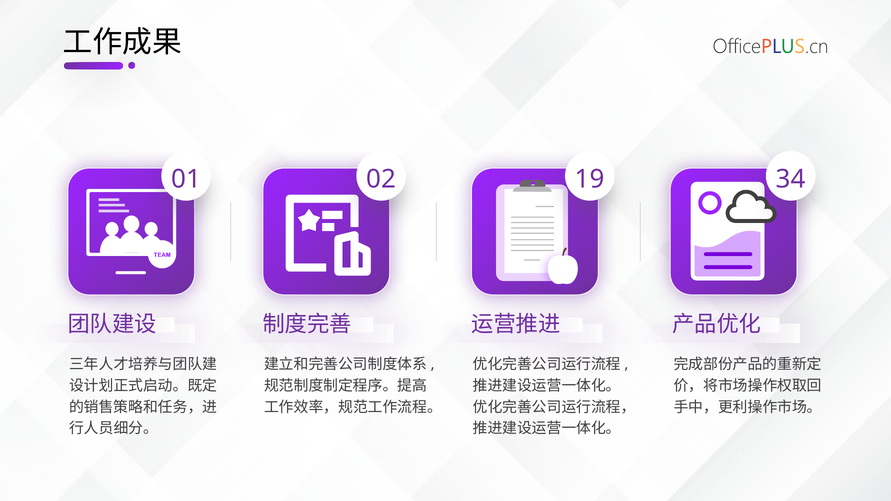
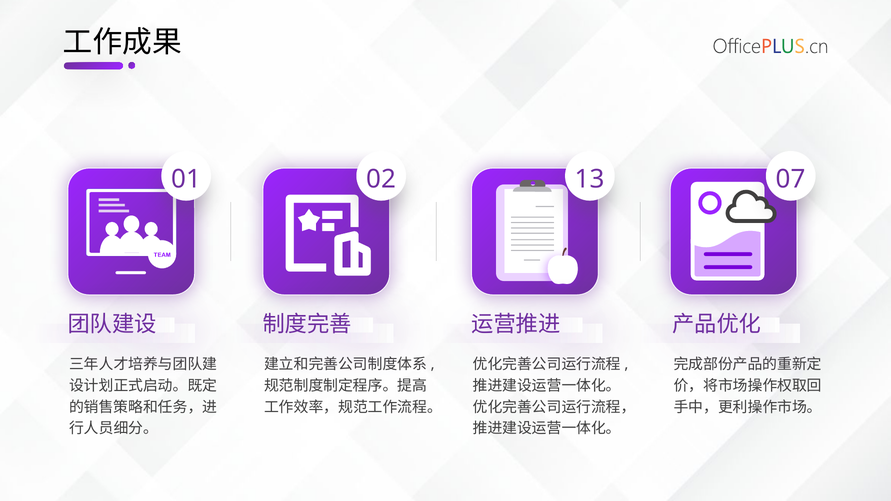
19: 19 -> 13 (590, 179)
34: 34 -> 07 (791, 179)
